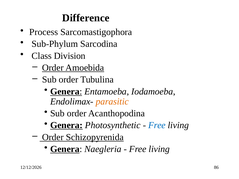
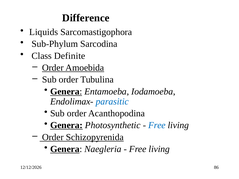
Process: Process -> Liquids (44, 32)
Division: Division -> Definite (70, 56)
parasitic colour: orange -> blue (112, 102)
